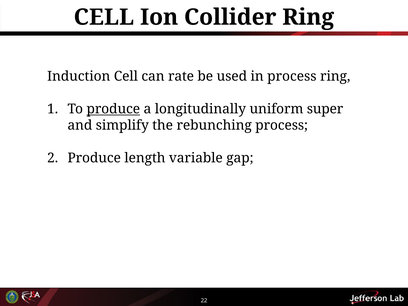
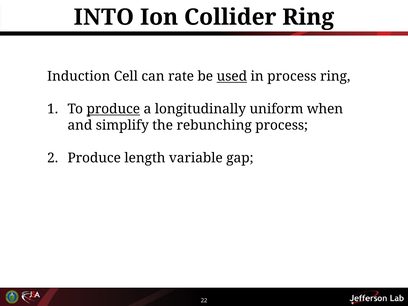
CELL: CELL -> INTO (104, 17)
used underline: none -> present (232, 76)
super: super -> when (325, 109)
